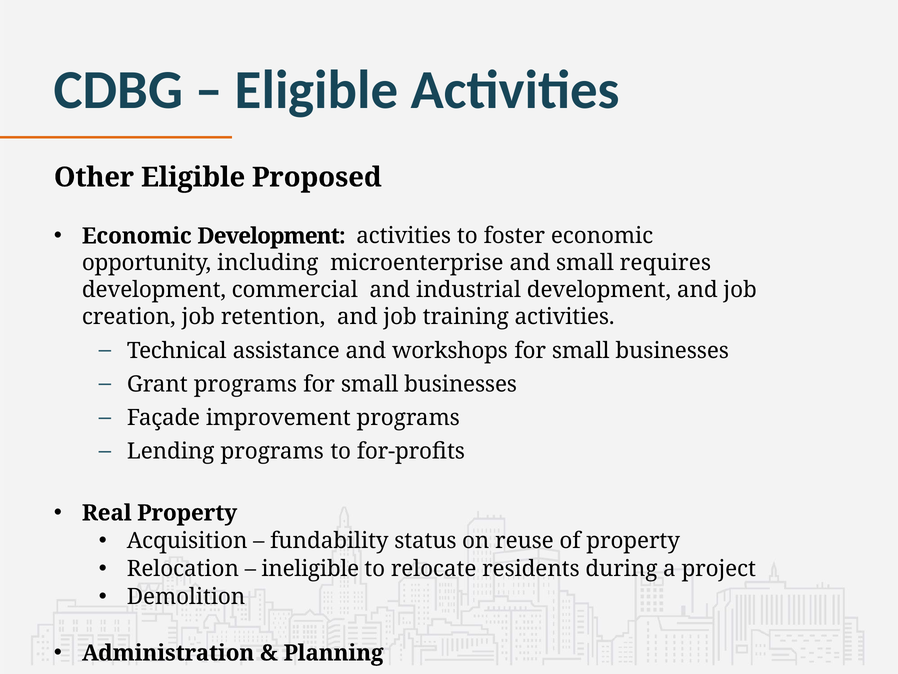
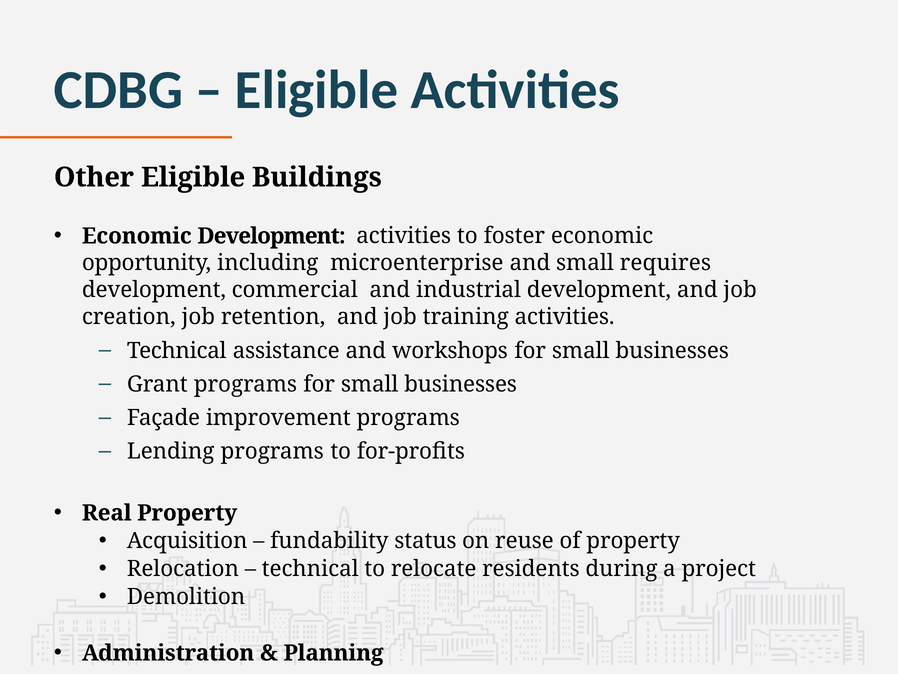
Proposed: Proposed -> Buildings (317, 177)
ineligible: ineligible -> technical (310, 569)
